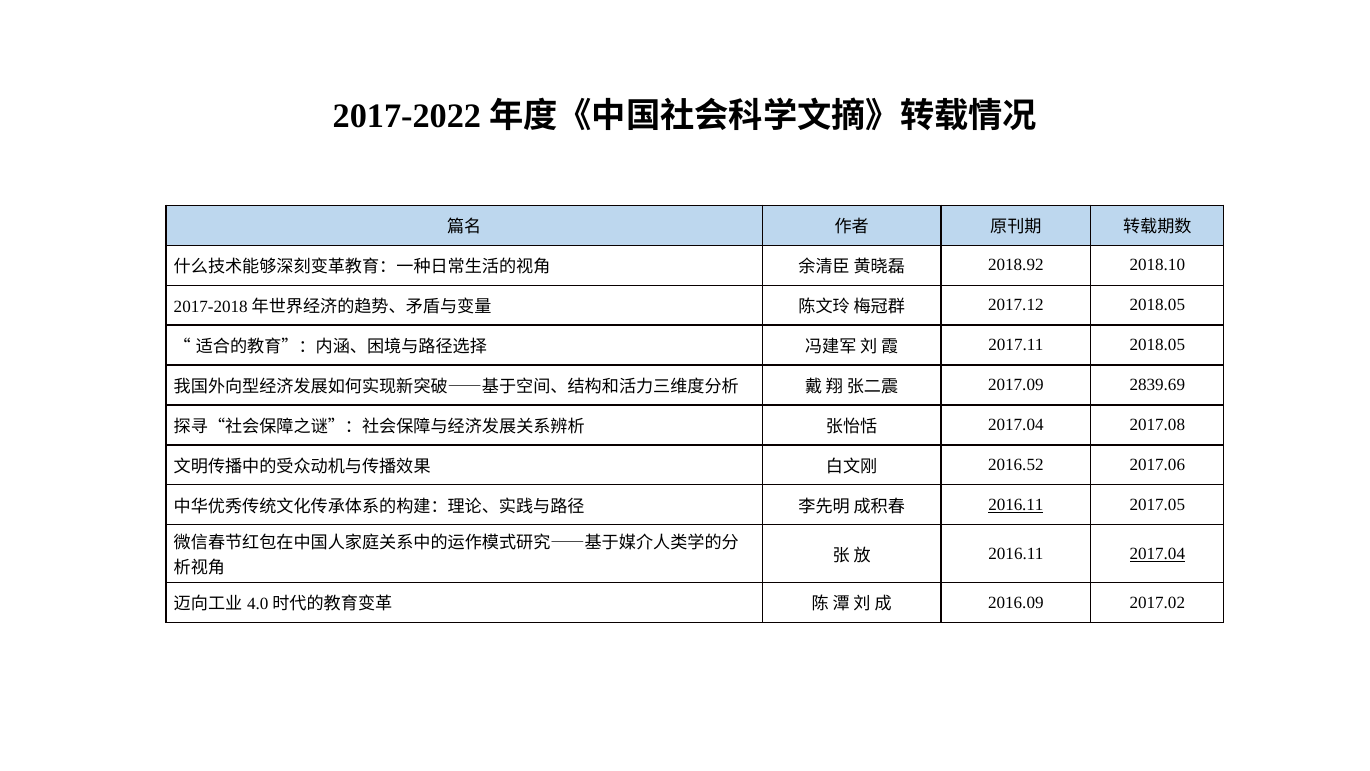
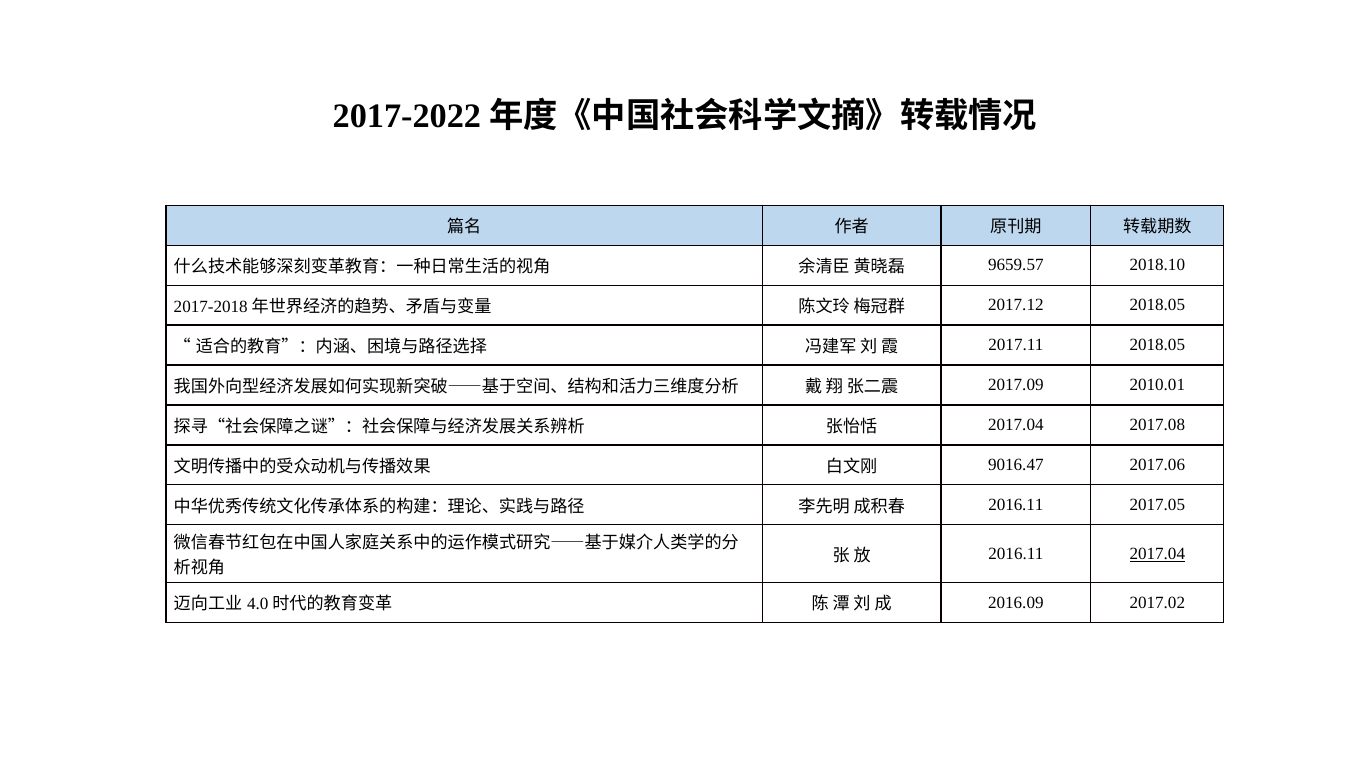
2018.92: 2018.92 -> 9659.57 (1016, 265)
2839.69: 2839.69 -> 2010.01 (1157, 385)
2016.52: 2016.52 -> 9016.47 (1016, 465)
2016.11 underline: present -> none (1016, 505)
